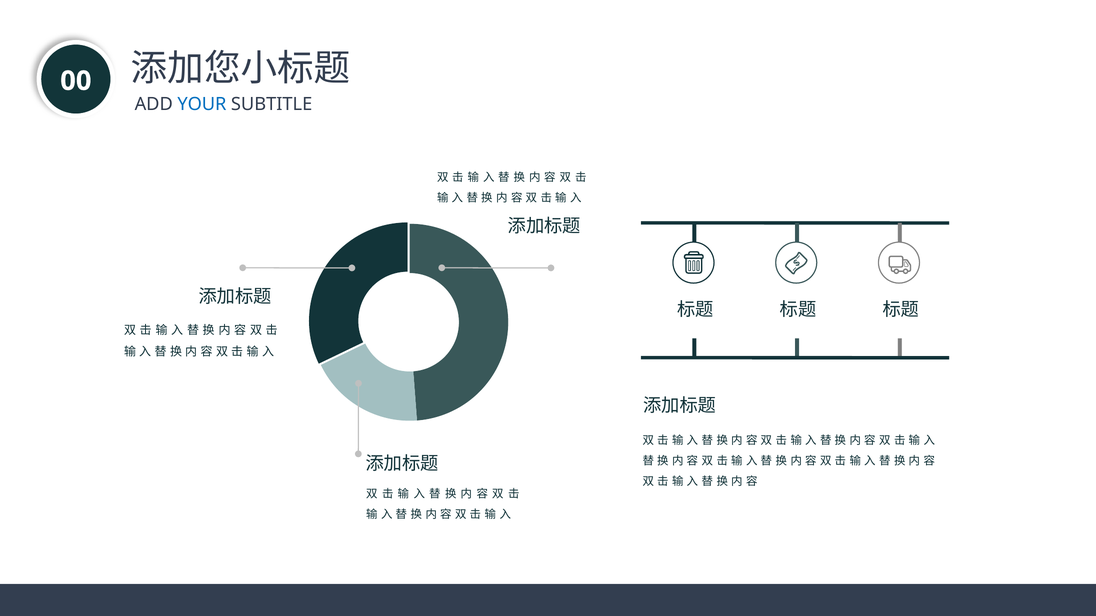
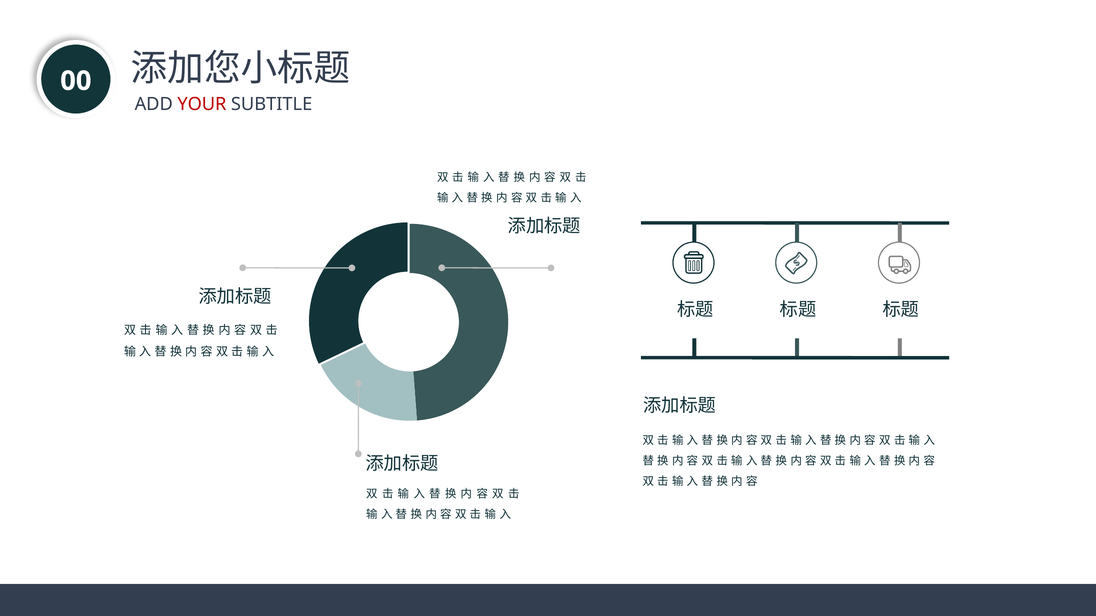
YOUR colour: blue -> red (202, 104)
